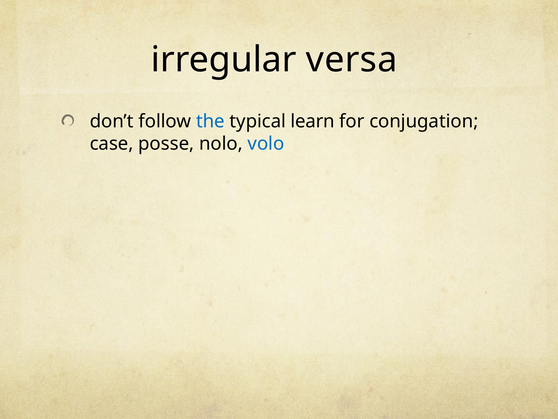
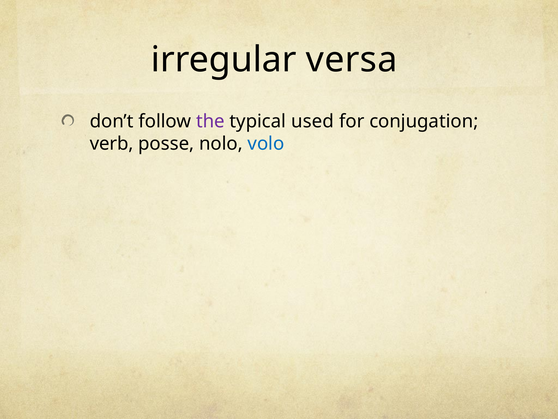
the colour: blue -> purple (210, 121)
learn: learn -> used (313, 121)
case: case -> verb (112, 143)
